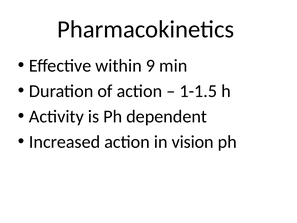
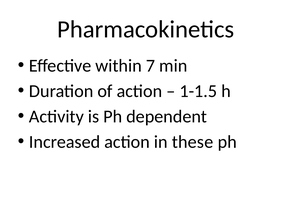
9: 9 -> 7 (150, 66)
vision: vision -> these (193, 142)
